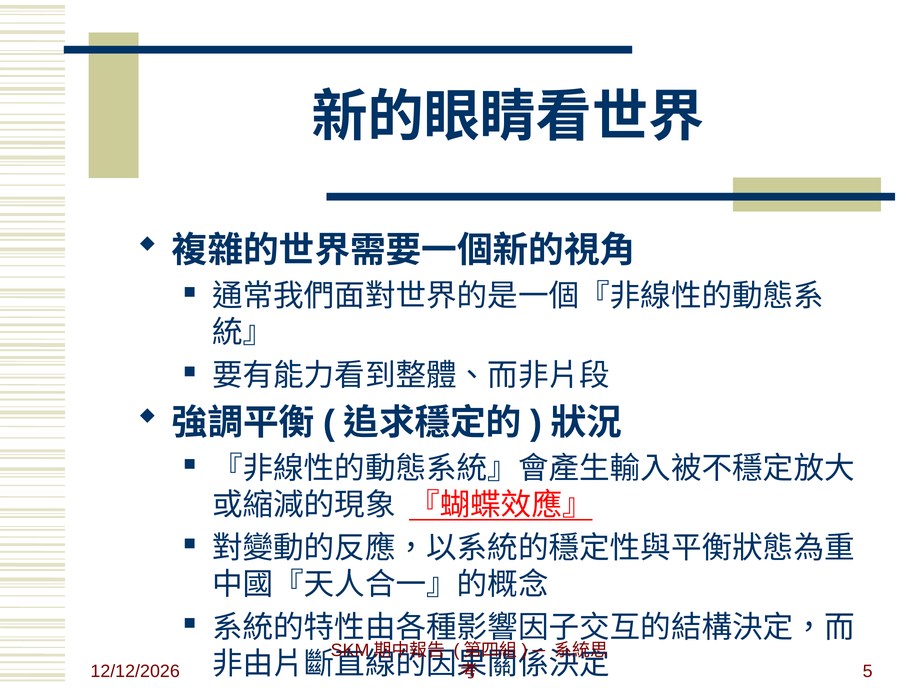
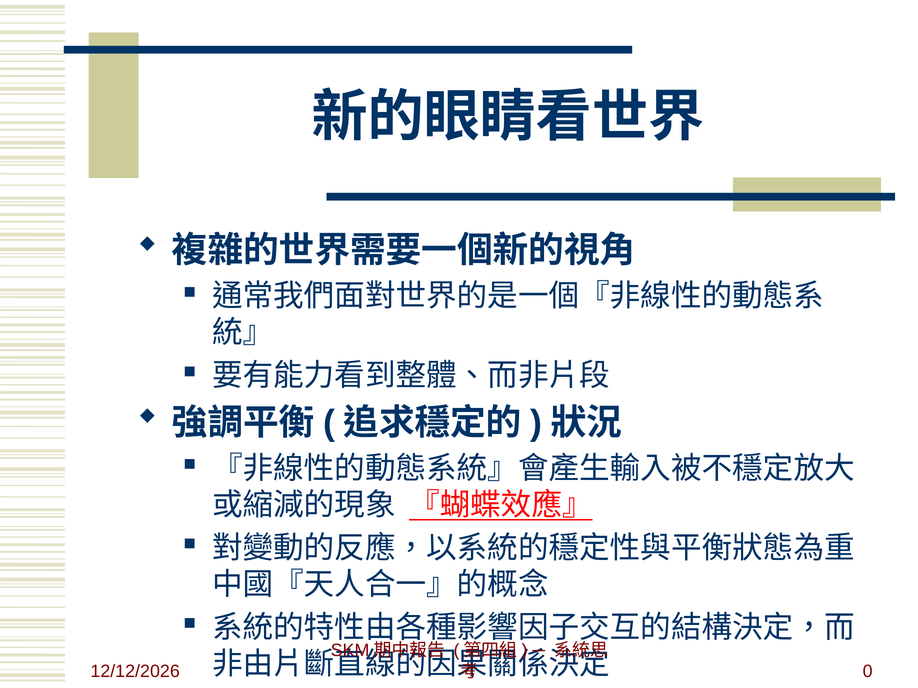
5: 5 -> 0 (868, 672)
